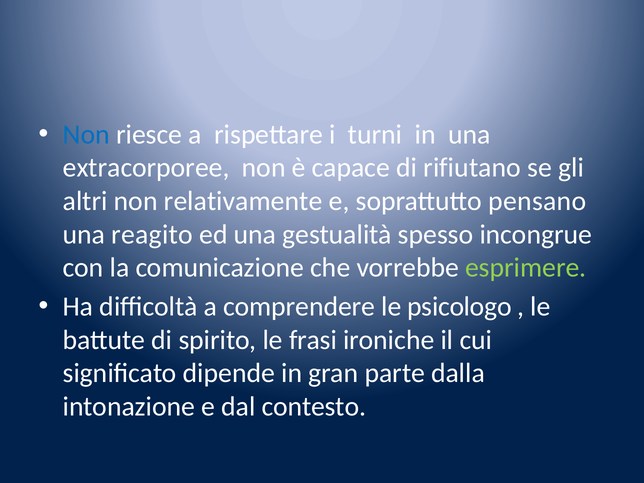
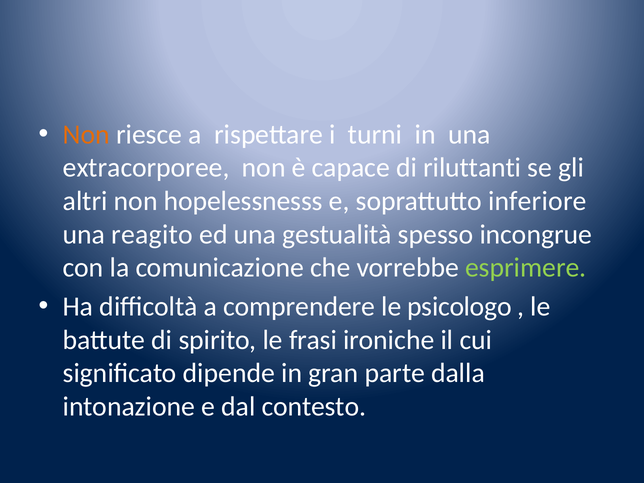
Non colour: blue -> orange (86, 135)
rifiutano: rifiutano -> riluttanti (472, 168)
relativamente: relativamente -> hopelessnesss (243, 201)
pensano: pensano -> inferiore (537, 201)
